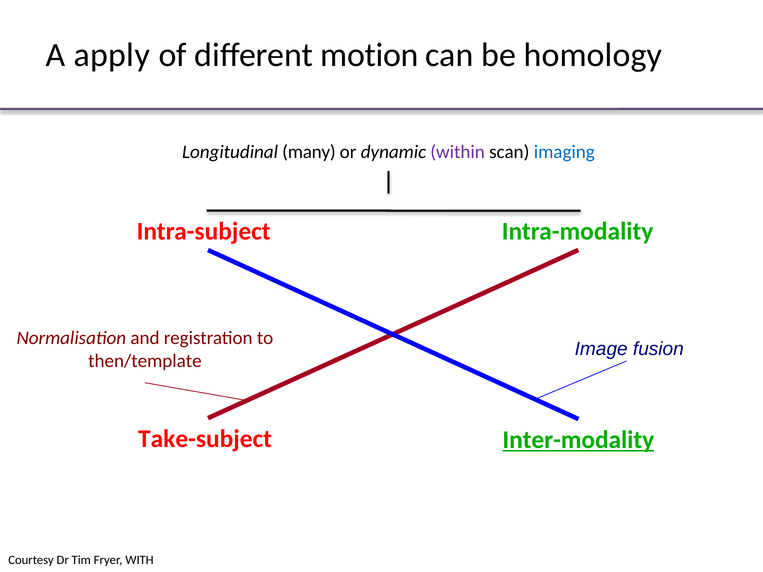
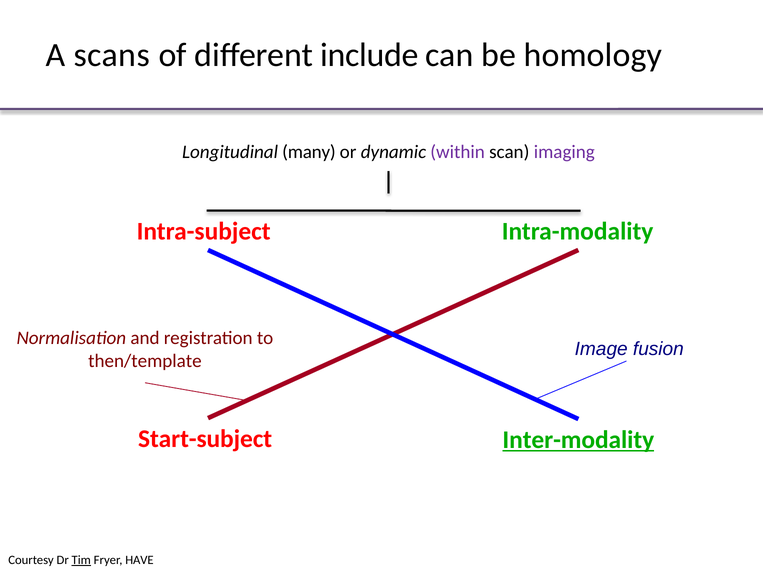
apply: apply -> scans (112, 55)
motion: motion -> include (369, 55)
imaging colour: blue -> purple (564, 152)
Take-subject: Take-subject -> Start-subject (205, 439)
Tim underline: none -> present (81, 560)
WITH: WITH -> HAVE (139, 560)
